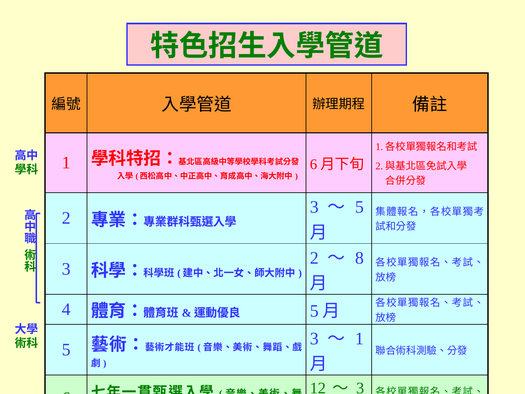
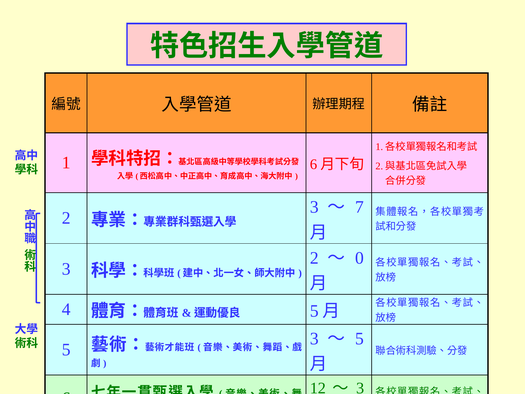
5: 5 -> 7 (359, 207)
8: 8 -> 0 (359, 258)
1: 1 -> 5 (359, 339)
